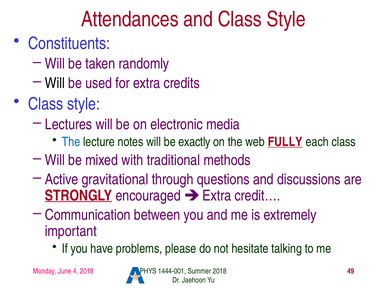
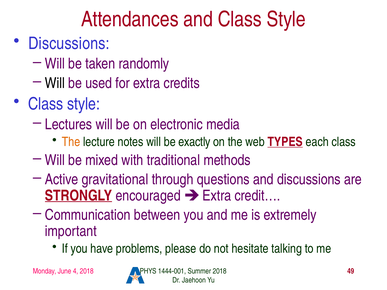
Constituents: Constituents -> Discussions (69, 43)
The colour: blue -> orange (71, 142)
FULLY: FULLY -> TYPES (285, 142)
